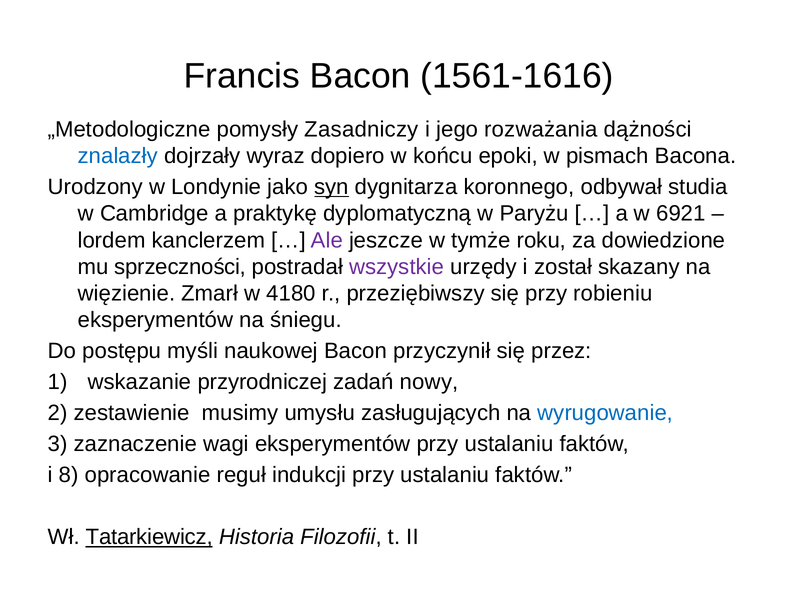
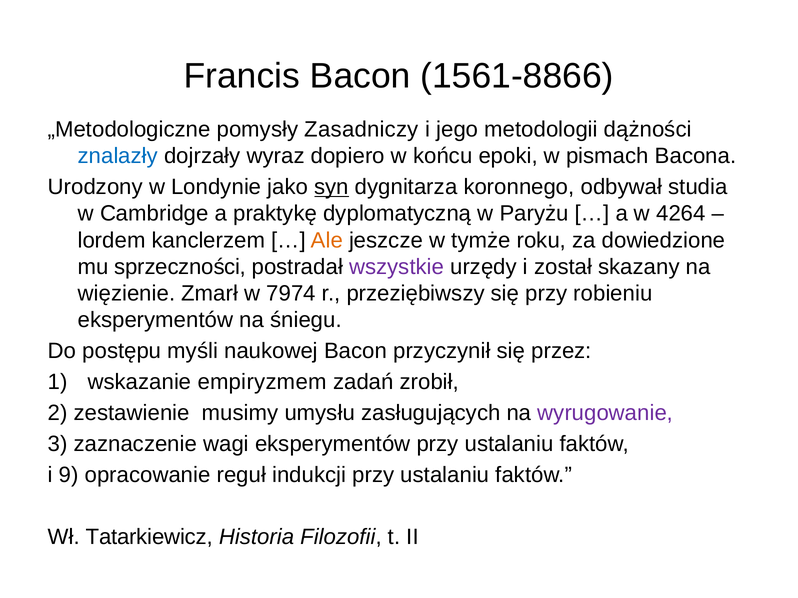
1561-1616: 1561-1616 -> 1561-8866 (517, 76)
rozważania: rozważania -> metodologii (541, 130)
6921: 6921 -> 4264 (681, 214)
Ale colour: purple -> orange (327, 240)
4180: 4180 -> 7974 (291, 294)
przyrodniczej: przyrodniczej -> empiryzmem (262, 382)
nowy: nowy -> zrobił (429, 382)
wyrugowanie colour: blue -> purple (605, 413)
8: 8 -> 9 (69, 475)
Tatarkiewicz underline: present -> none (149, 538)
